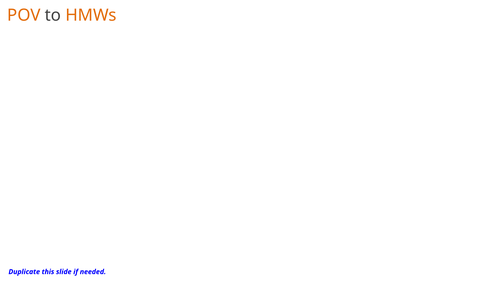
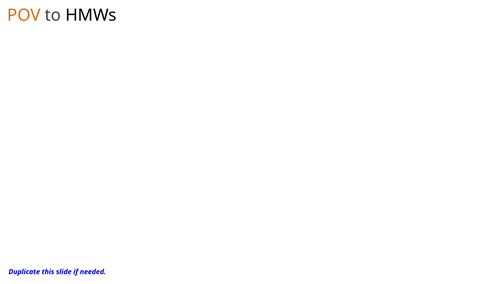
HMWs colour: orange -> black (91, 15)
